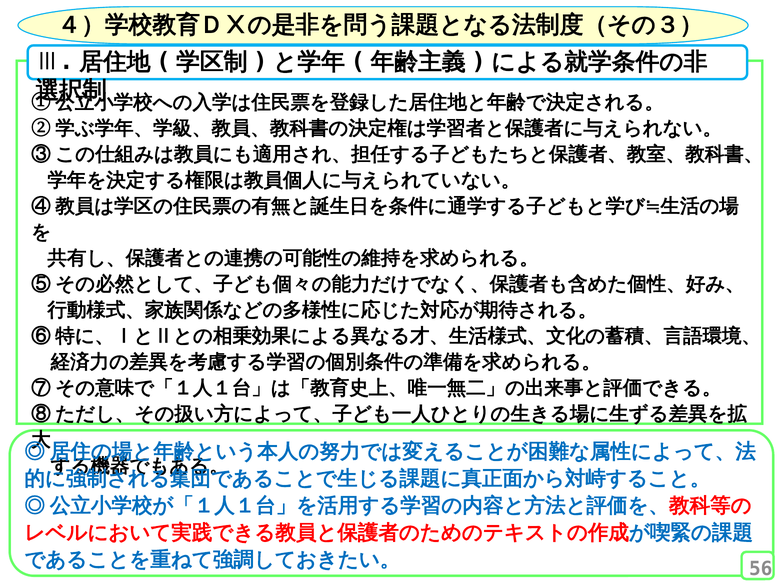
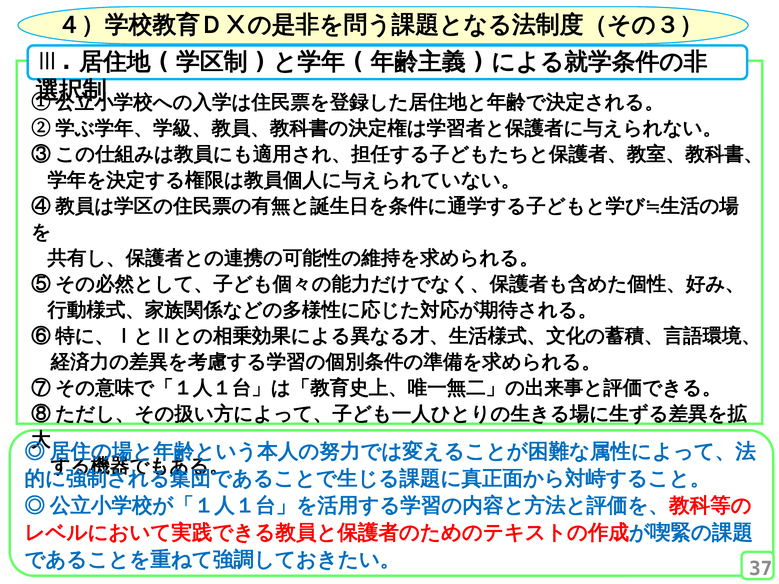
56: 56 -> 37 (761, 569)
